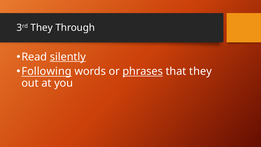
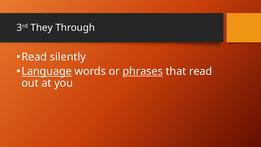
silently underline: present -> none (68, 57)
Following: Following -> Language (47, 71)
that they: they -> read (201, 71)
